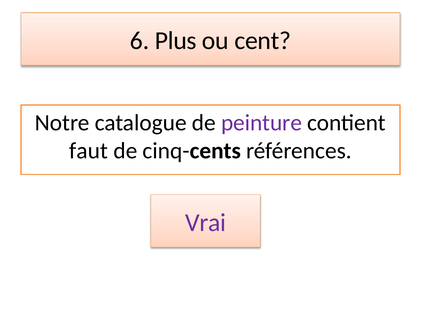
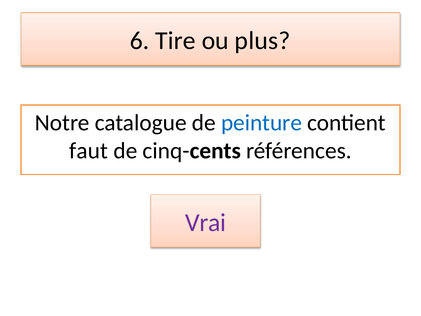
Plus: Plus -> Tire (176, 41)
cent: cent -> plus (263, 41)
peinture colour: purple -> blue (262, 123)
